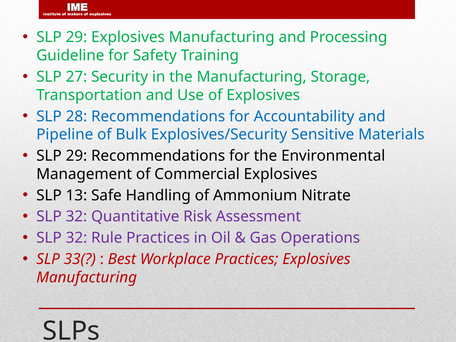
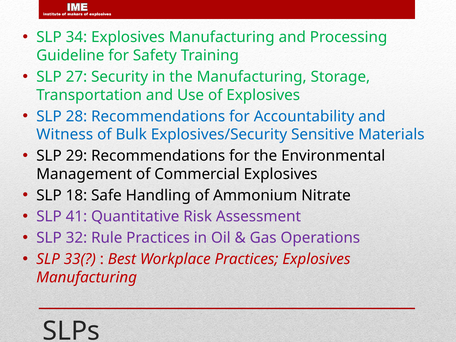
29: 29 -> 34 (76, 37)
Pipeline: Pipeline -> Witness (65, 135)
13: 13 -> 18 (76, 195)
32: 32 -> 41 (76, 217)
